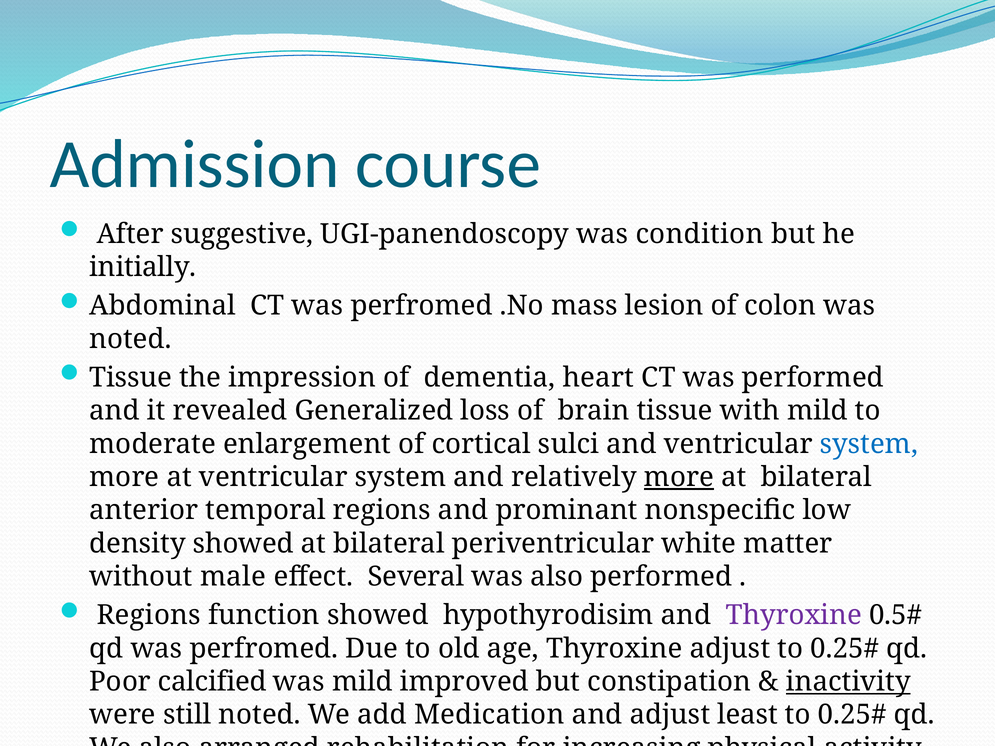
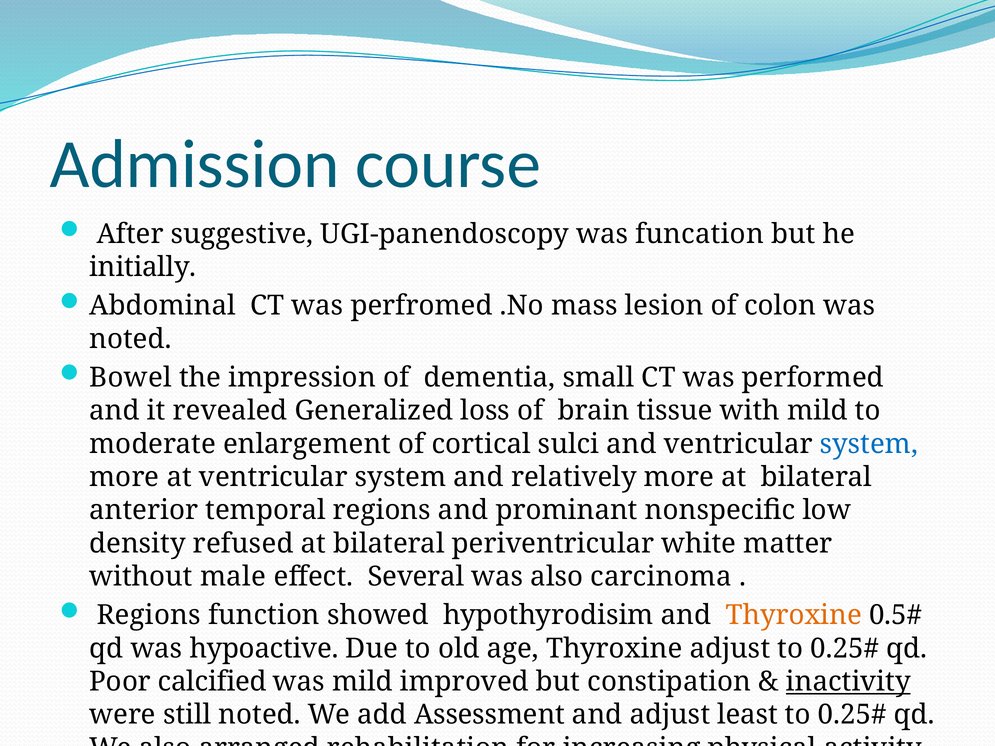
was condition: condition -> funcation (700, 234)
Tissue: Tissue -> Bowel (131, 378)
heart: heart -> small (598, 378)
more underline: present -> none (679, 477)
density showed: showed -> refused (243, 544)
also performed: performed -> carcinoma (661, 577)
Thyroxine colour: purple -> orange (794, 616)
qd was perfromed: perfromed -> hypoactive (264, 649)
Medication: Medication -> Assessment (489, 715)
